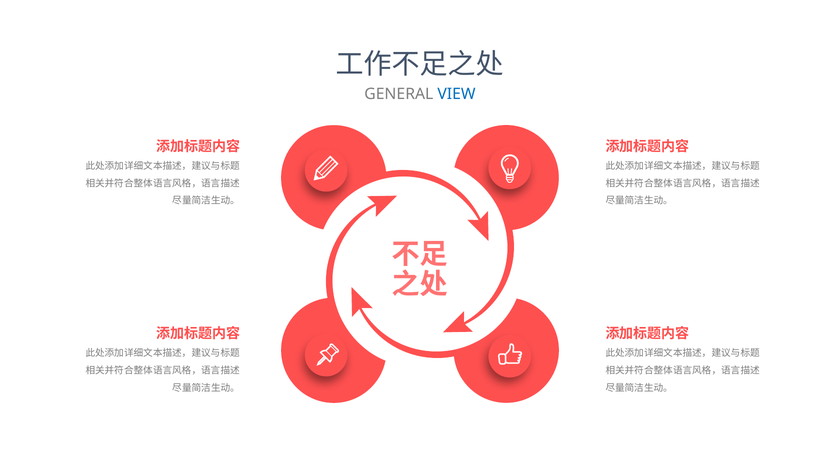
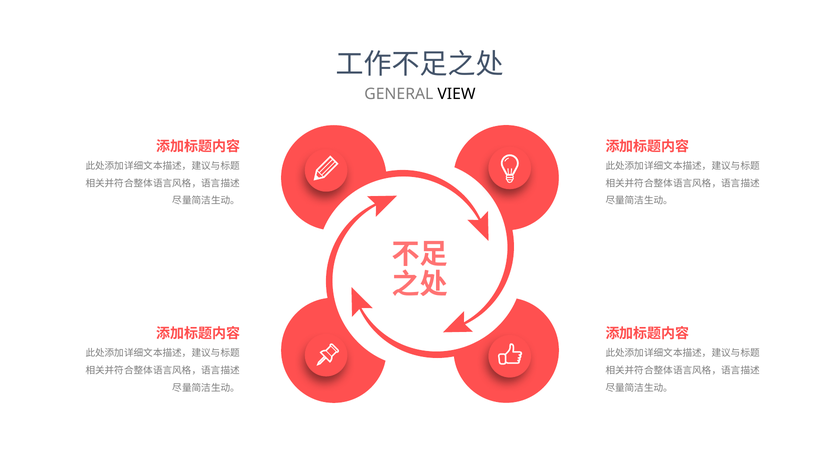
VIEW colour: blue -> black (456, 94)
